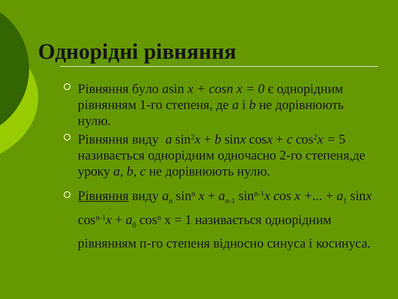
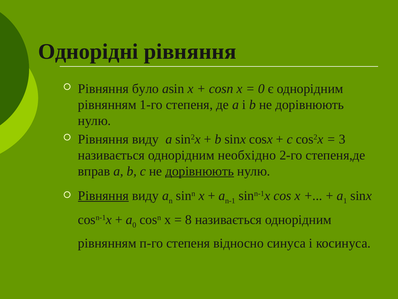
5: 5 -> 3 (342, 139)
одночасно: одночасно -> необхідно (247, 155)
уроку: уроку -> вправ (94, 171)
дорівнюють underline: none -> present (200, 171)
1: 1 -> 8 (188, 219)
